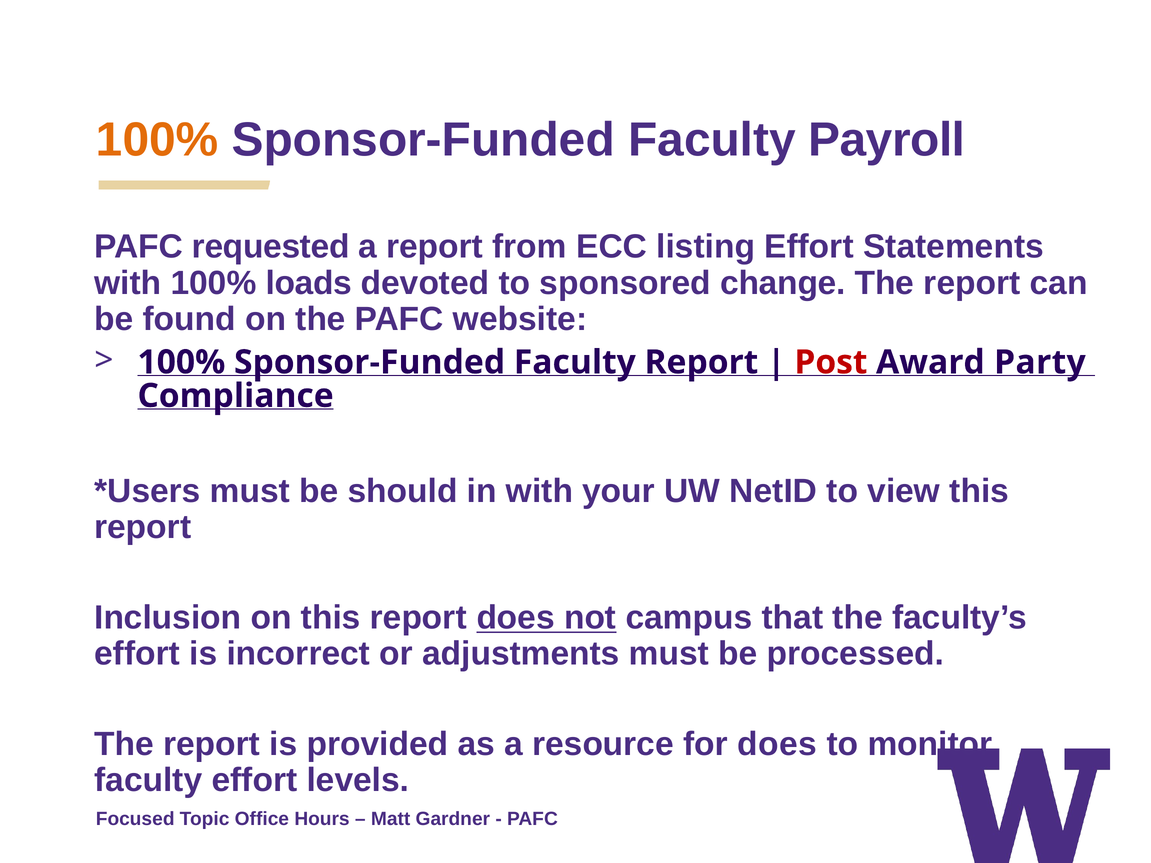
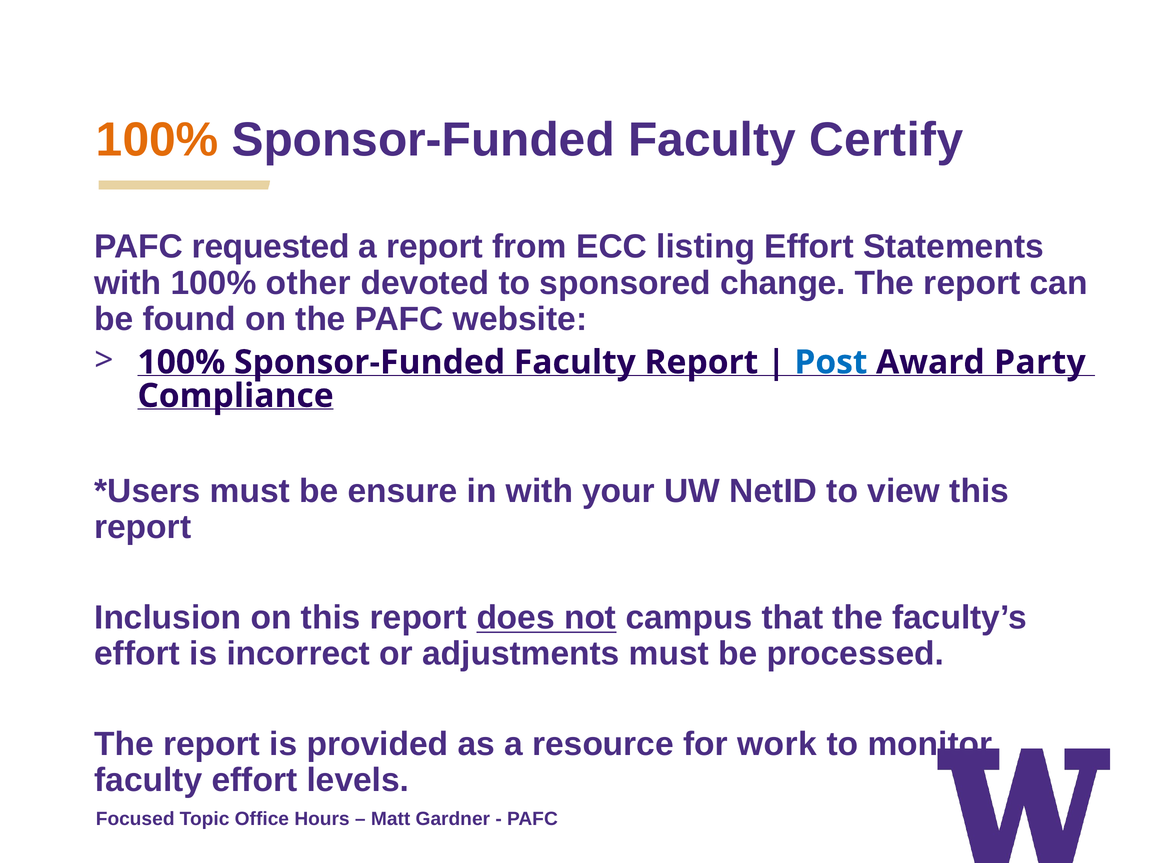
Payroll: Payroll -> Certify (886, 140)
loads: loads -> other (308, 283)
Post colour: red -> blue (831, 362)
should: should -> ensure (403, 491)
for does: does -> work (777, 744)
